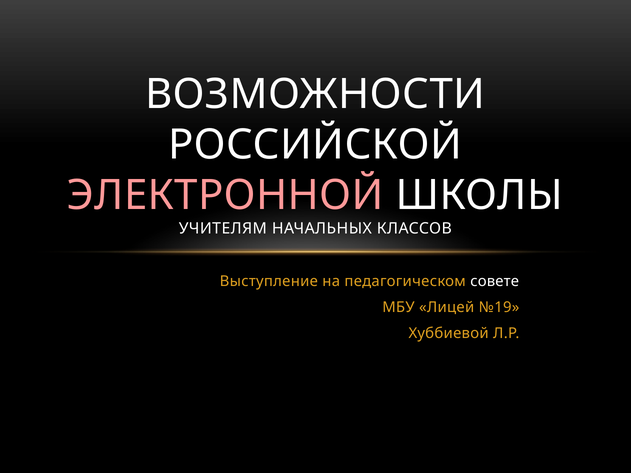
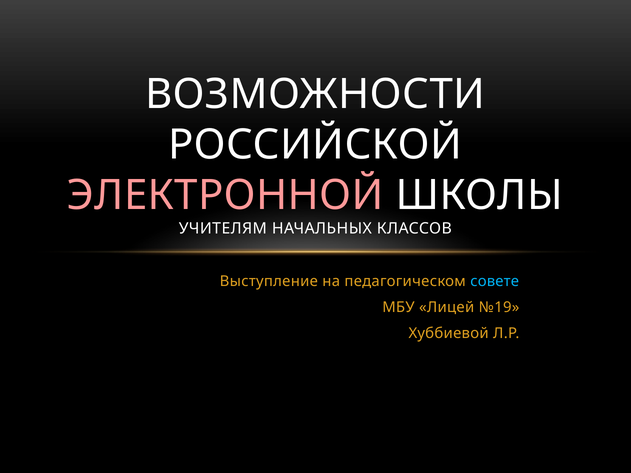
совете colour: white -> light blue (495, 281)
